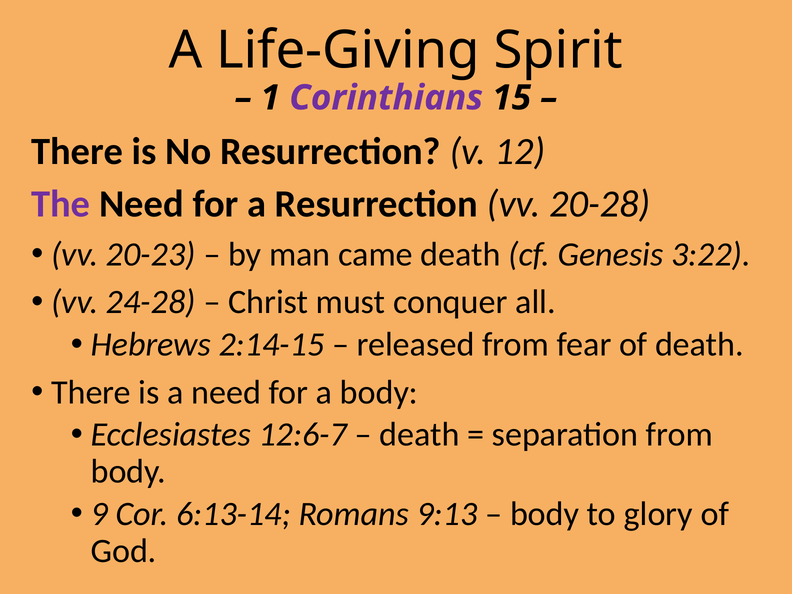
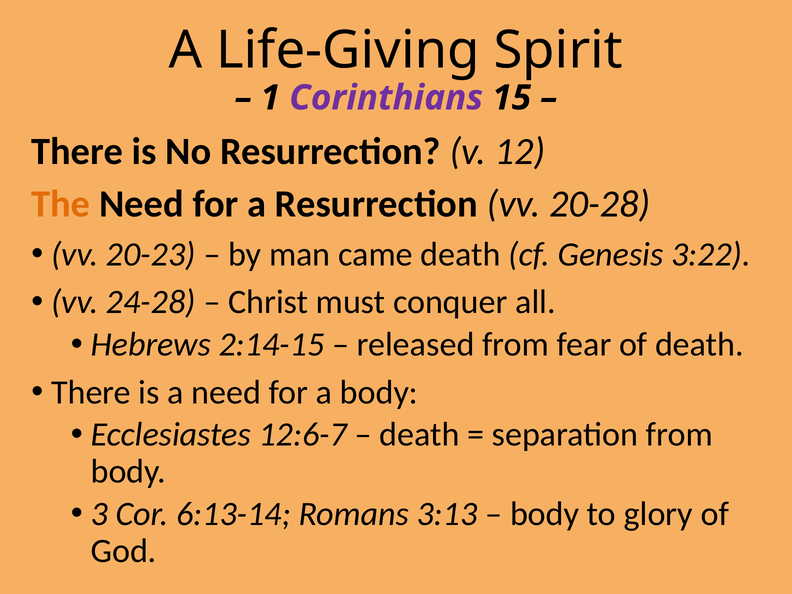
The colour: purple -> orange (61, 204)
9: 9 -> 3 (99, 514)
9:13: 9:13 -> 3:13 (447, 514)
